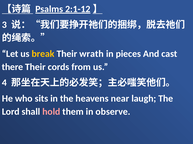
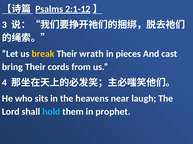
there: there -> bring (12, 67)
hold colour: pink -> light blue (51, 112)
observe: observe -> prophet (113, 112)
